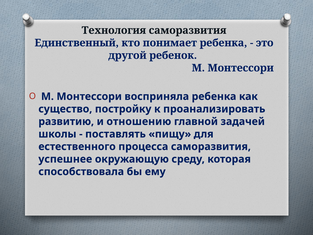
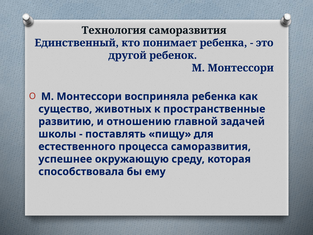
постройку: постройку -> животных (123, 109)
проанализировать: проанализировать -> пространственные (214, 109)
